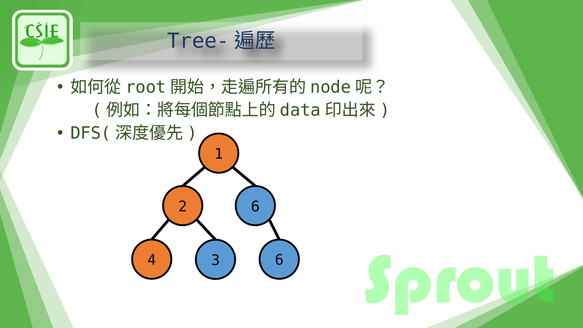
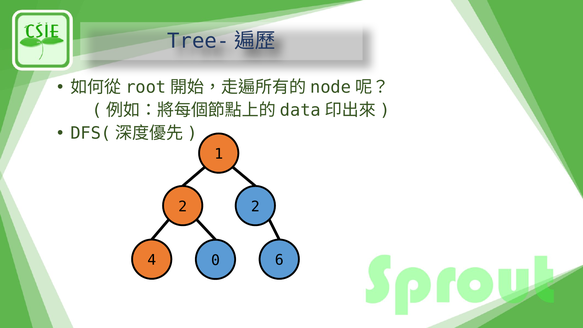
2 6: 6 -> 2 (255, 207)
3: 3 -> 0 (215, 260)
